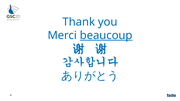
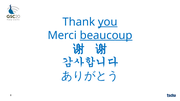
you underline: none -> present (108, 22)
